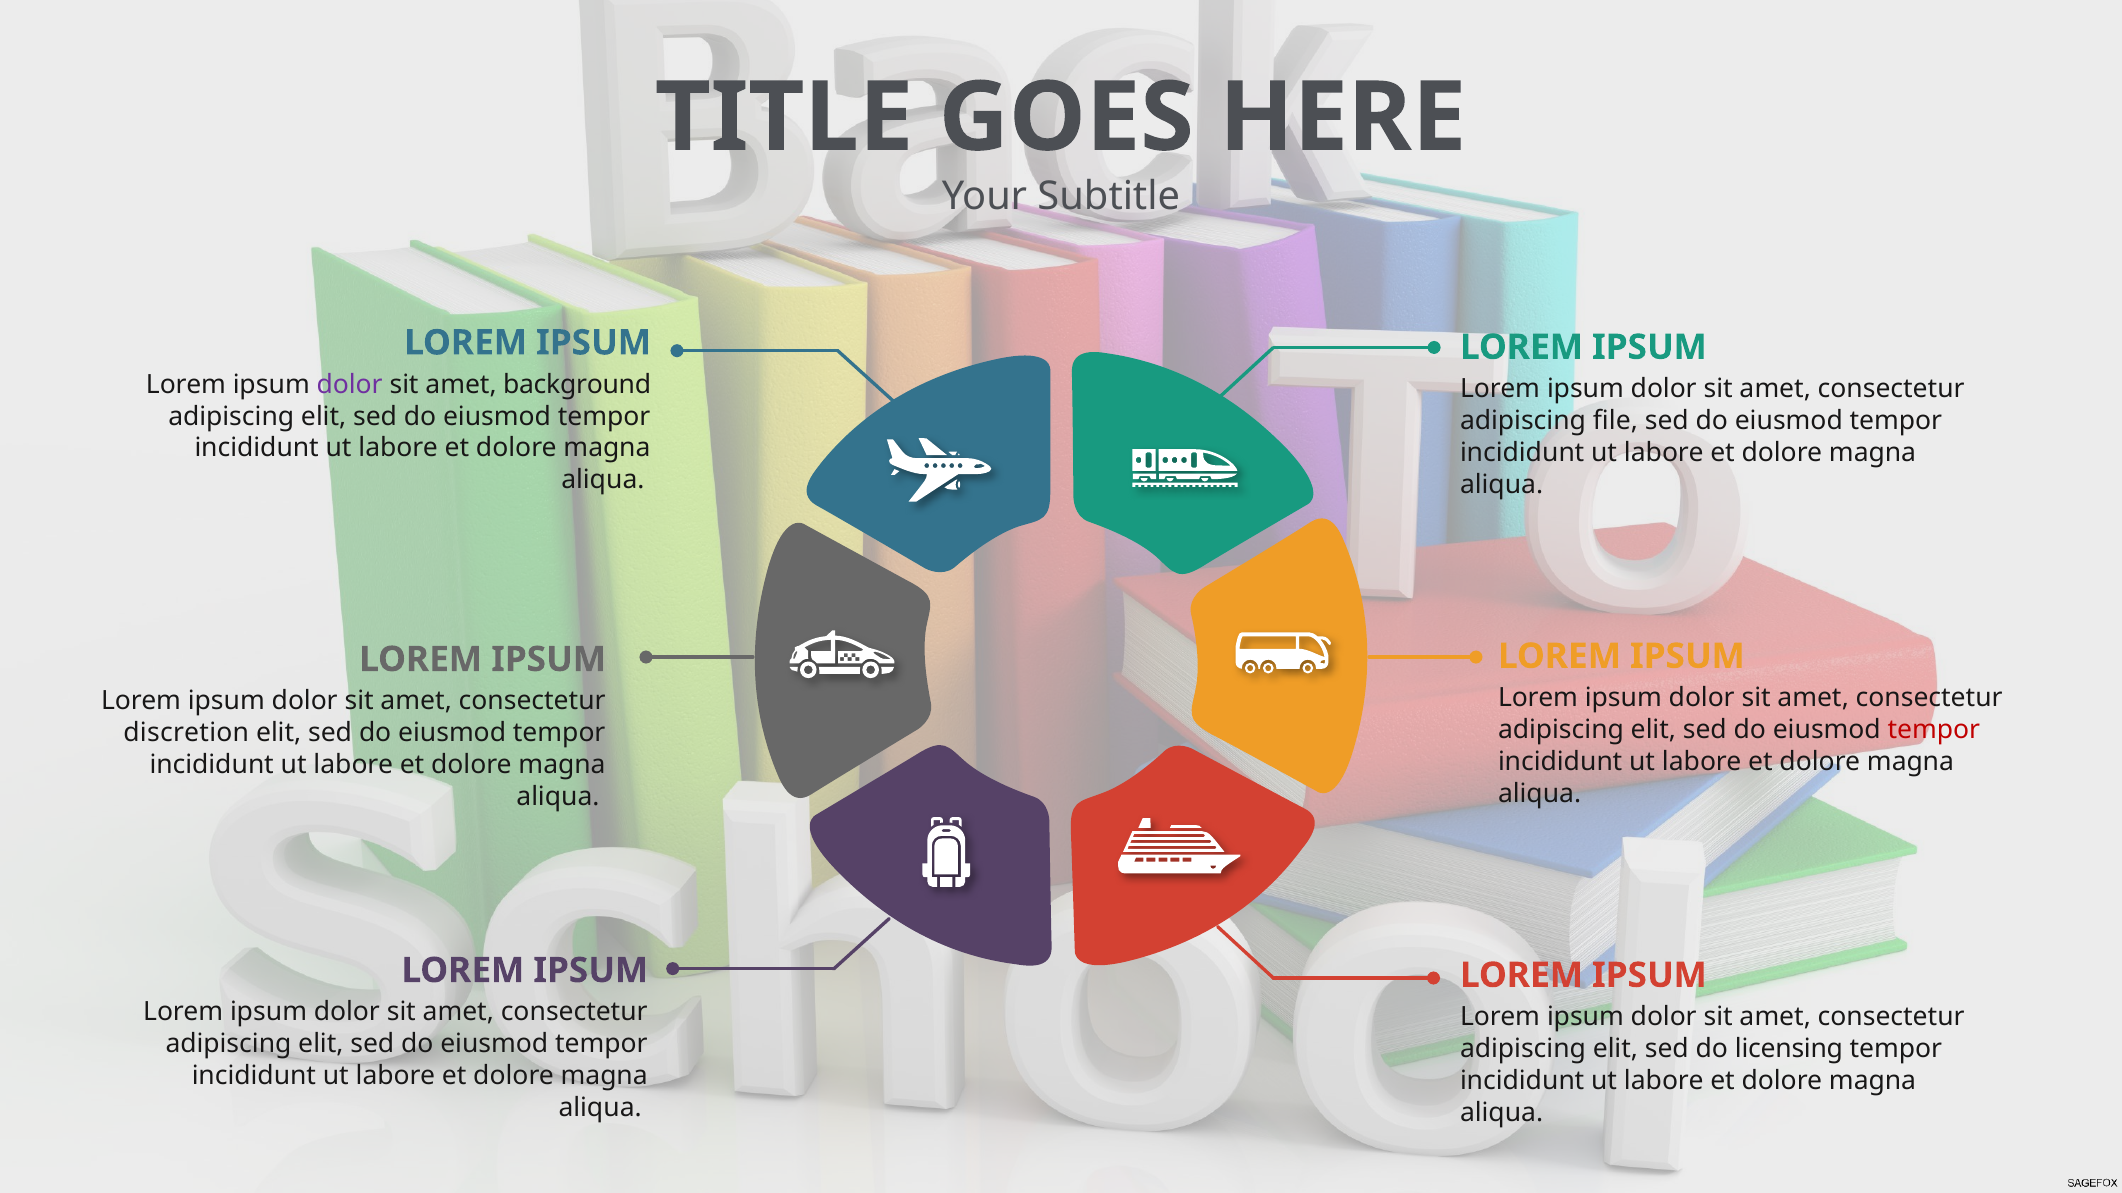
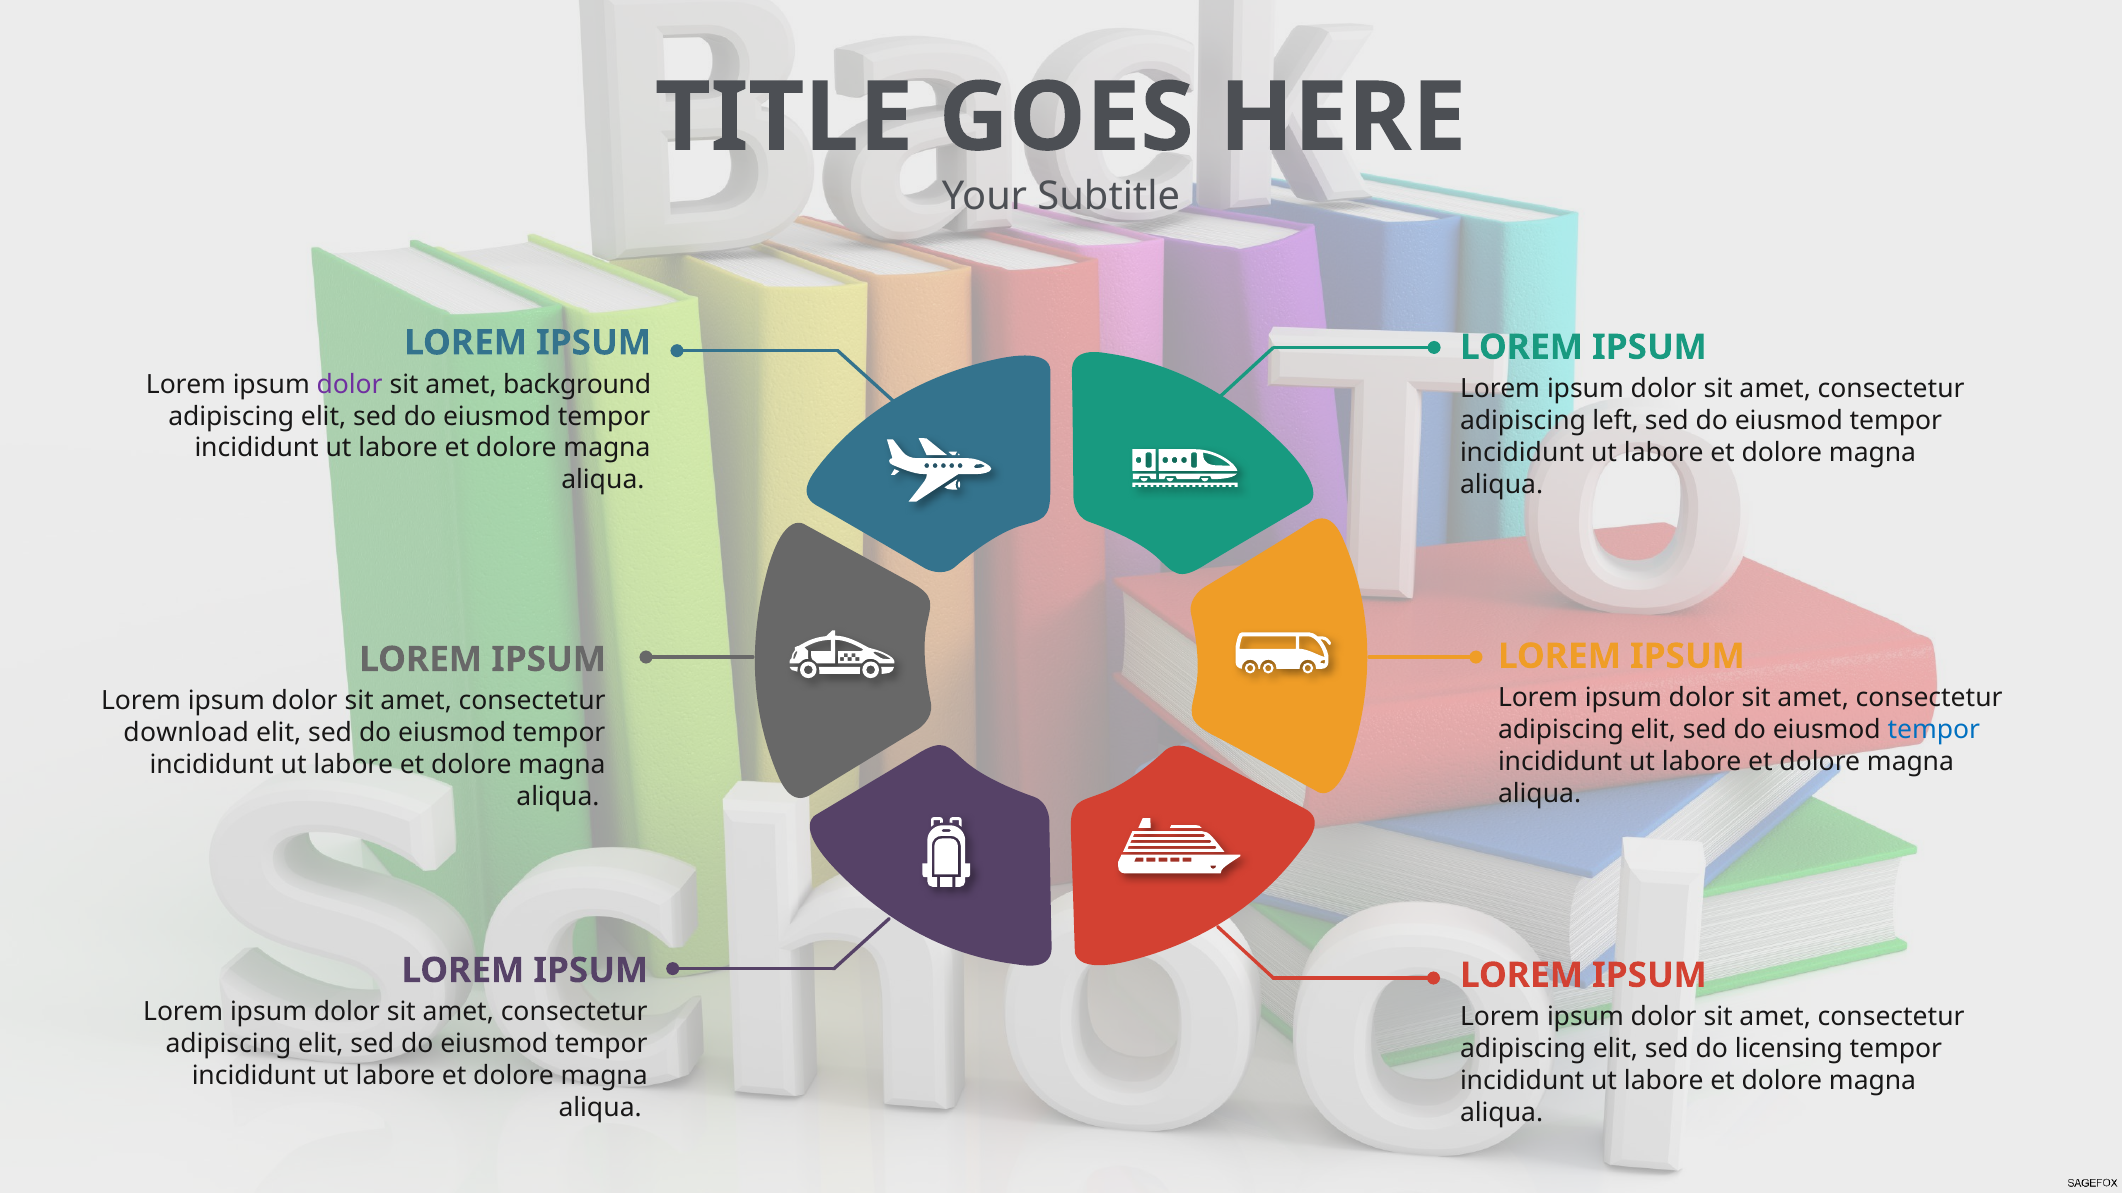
file: file -> left (1616, 421)
tempor colour: red -> blue (1934, 730)
discretion: discretion -> download (186, 733)
